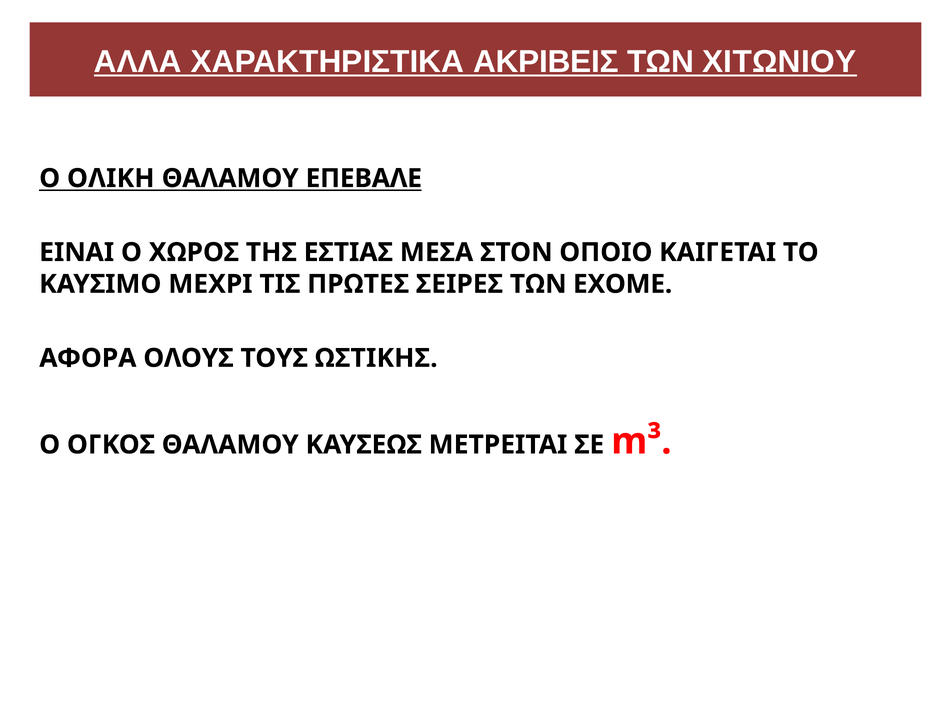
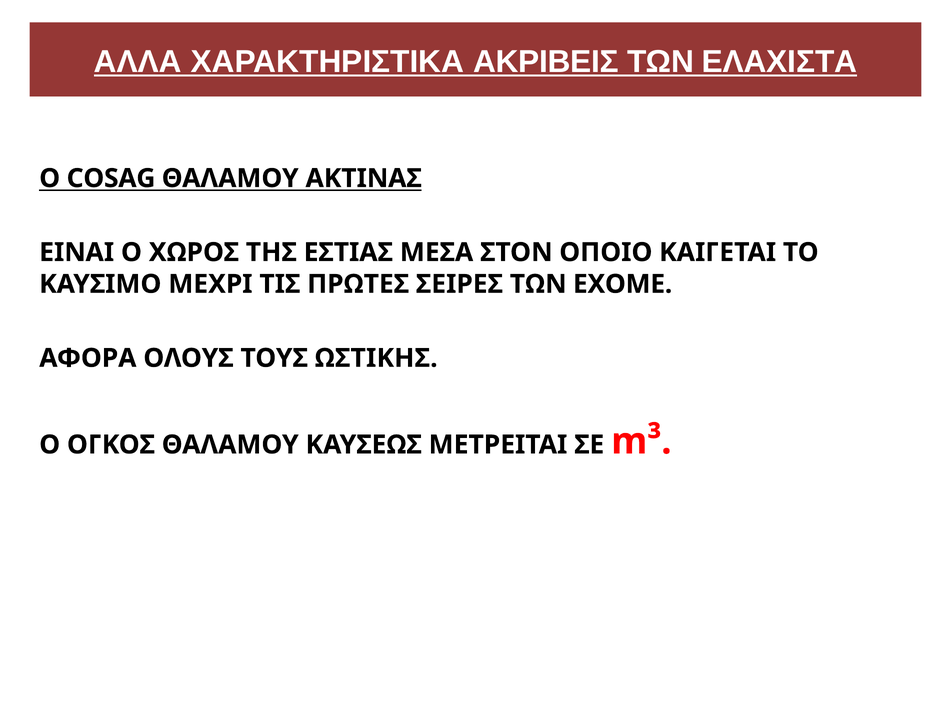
ΧΙΤΩΝΙΟΥ: ΧΙΤΩΝΙΟΥ -> ΕΛΑΧΙΣΤΑ (779, 62)
ΟΛΙΚΗ: ΟΛΙΚΗ -> COSAG (111, 178)
ΕΠΕΒΑΛΕ: ΕΠΕΒΑΛΕ -> ΑΚΤΙΝΑΣ (364, 178)
